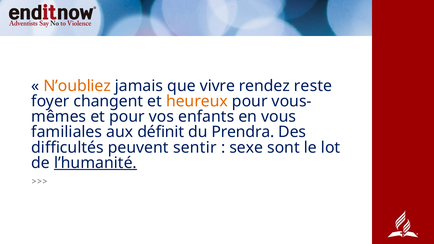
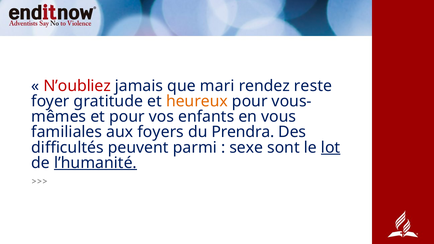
N’oubliez colour: orange -> red (77, 86)
vivre: vivre -> mari (217, 86)
changent: changent -> gratitude (108, 101)
définit: définit -> foyers (161, 132)
sentir: sentir -> parmi (195, 148)
lot underline: none -> present (331, 148)
